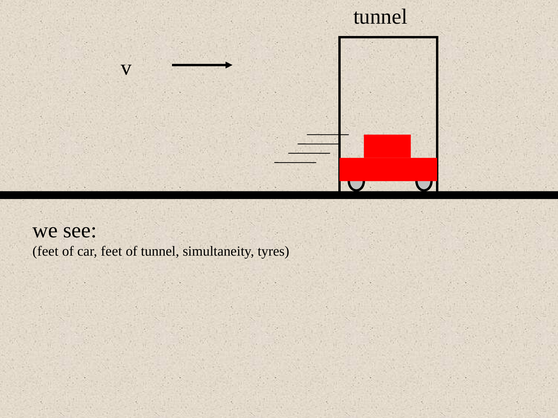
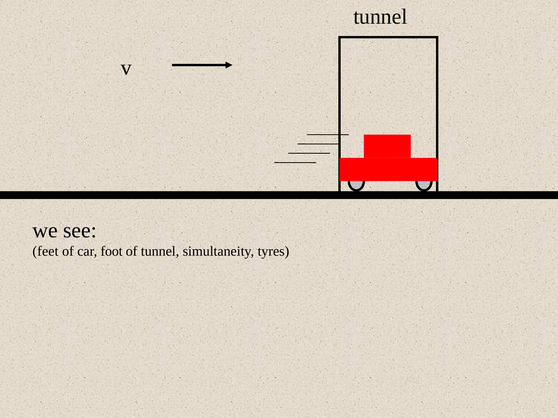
car feet: feet -> foot (112, 251)
